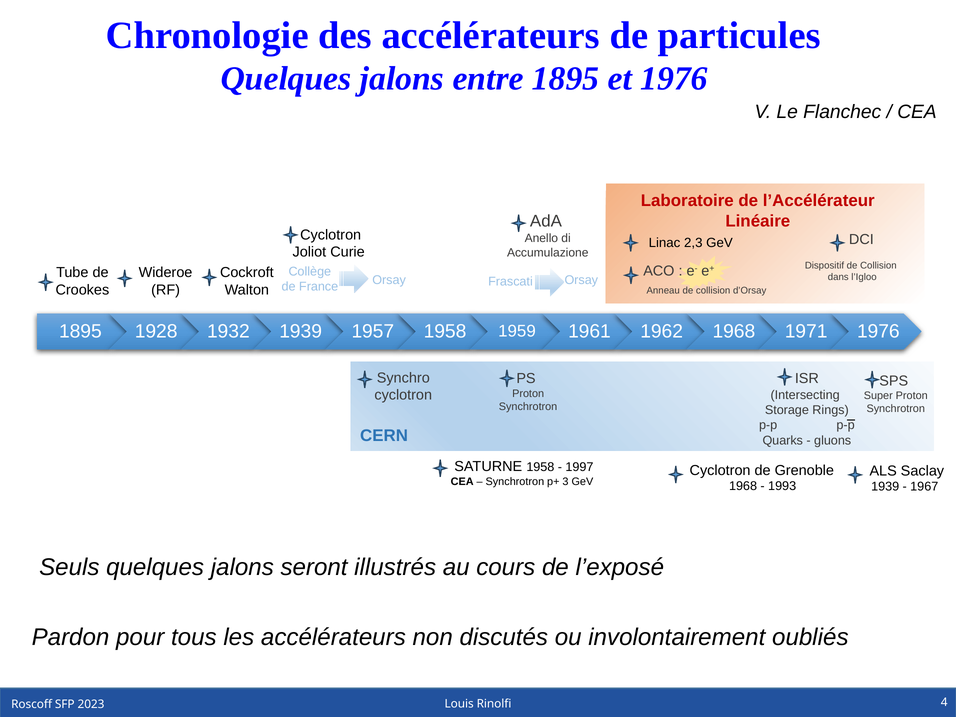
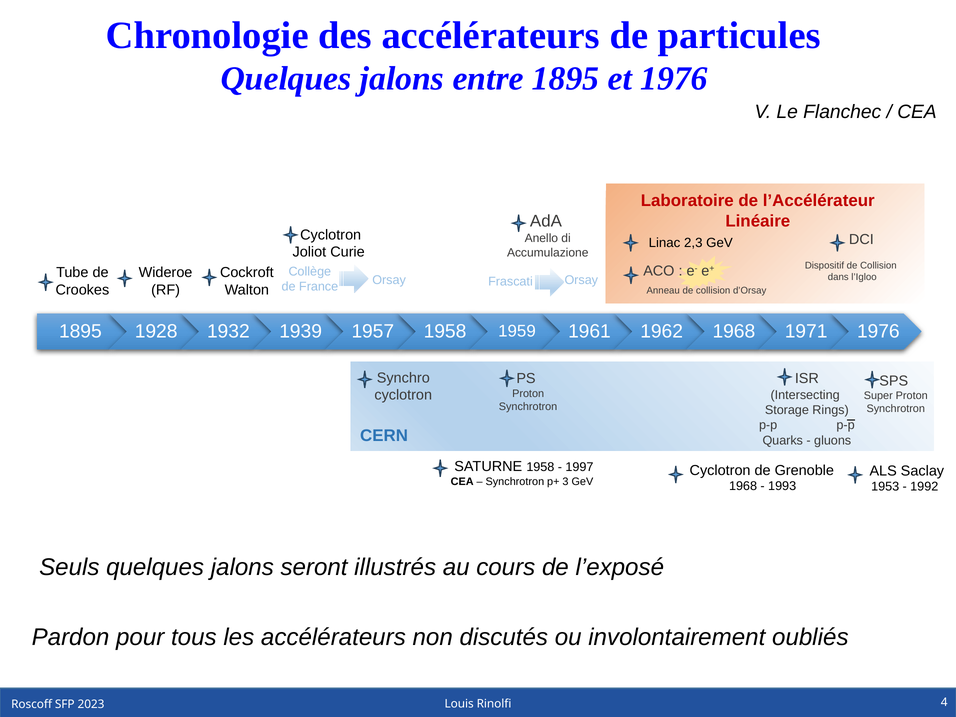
1939: 1939 -> 1953 (885, 487)
1967: 1967 -> 1992 (924, 487)
